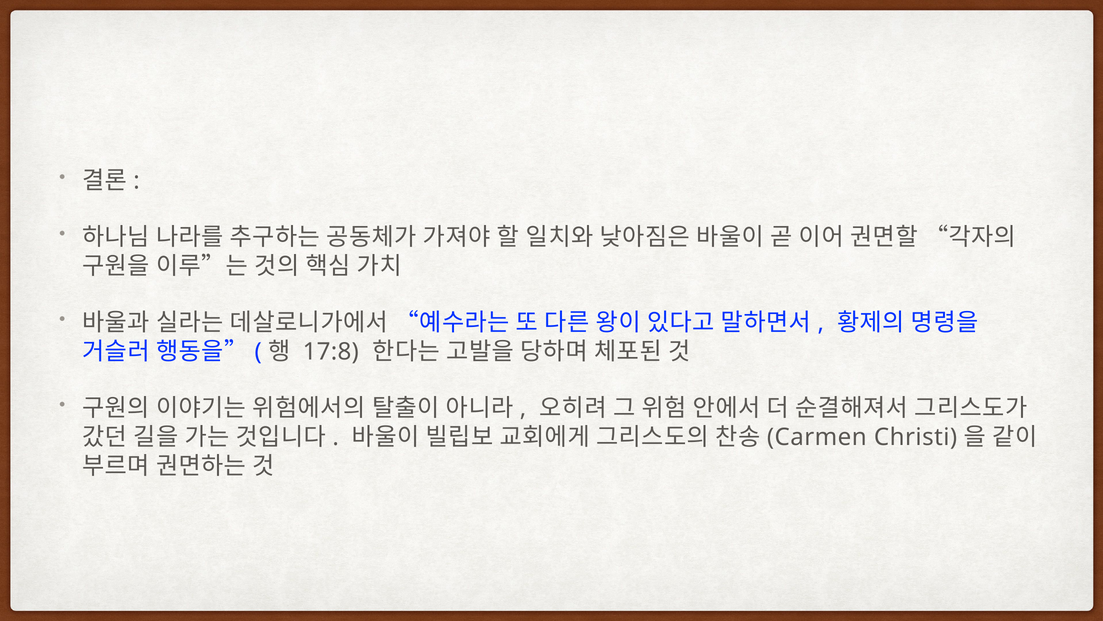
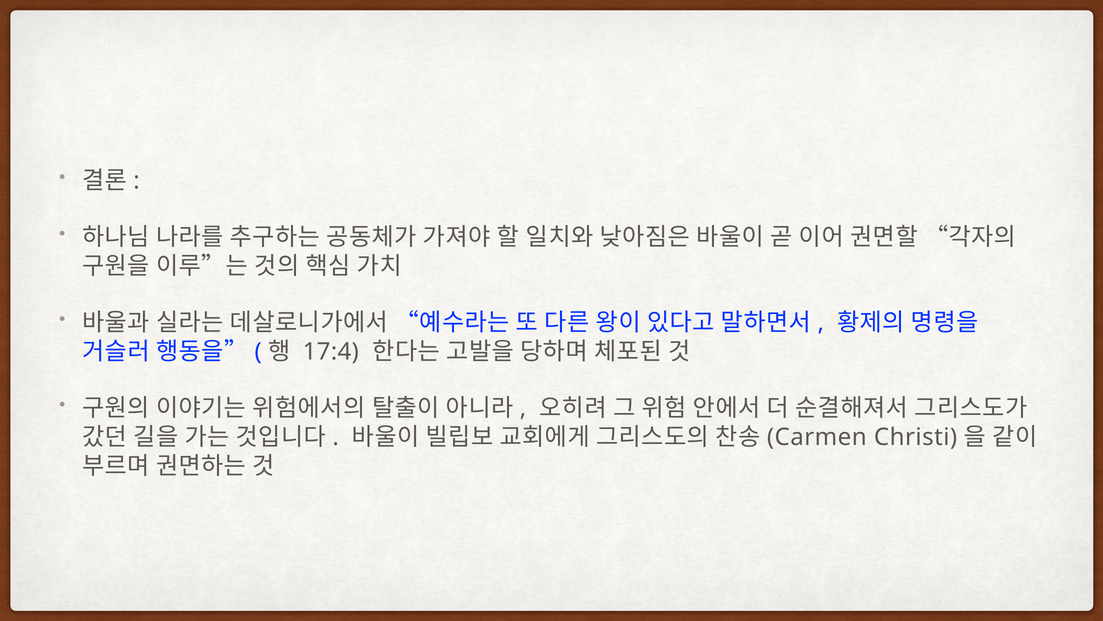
17:8: 17:8 -> 17:4 (331, 351)
